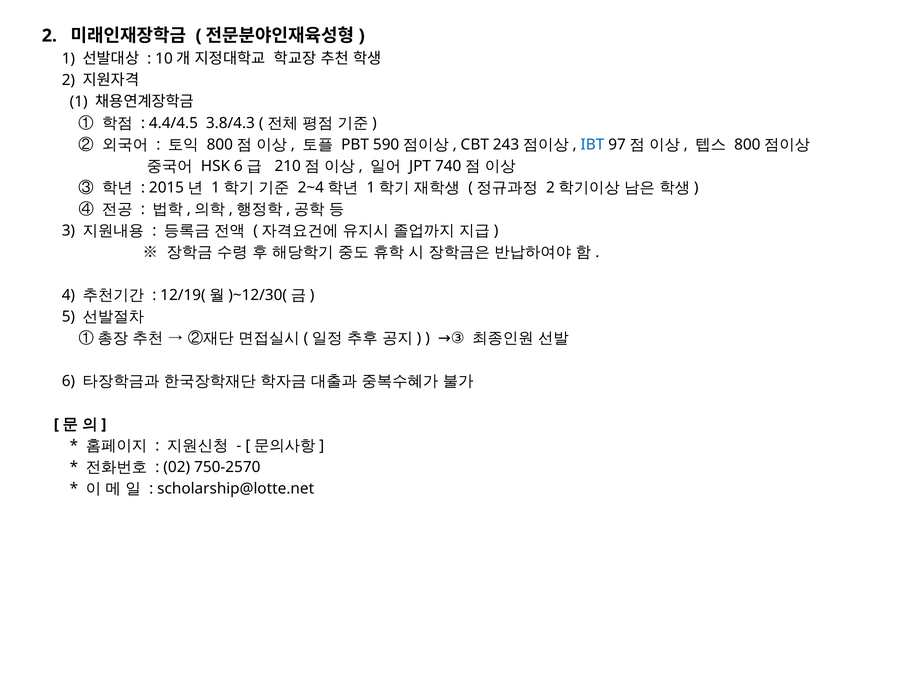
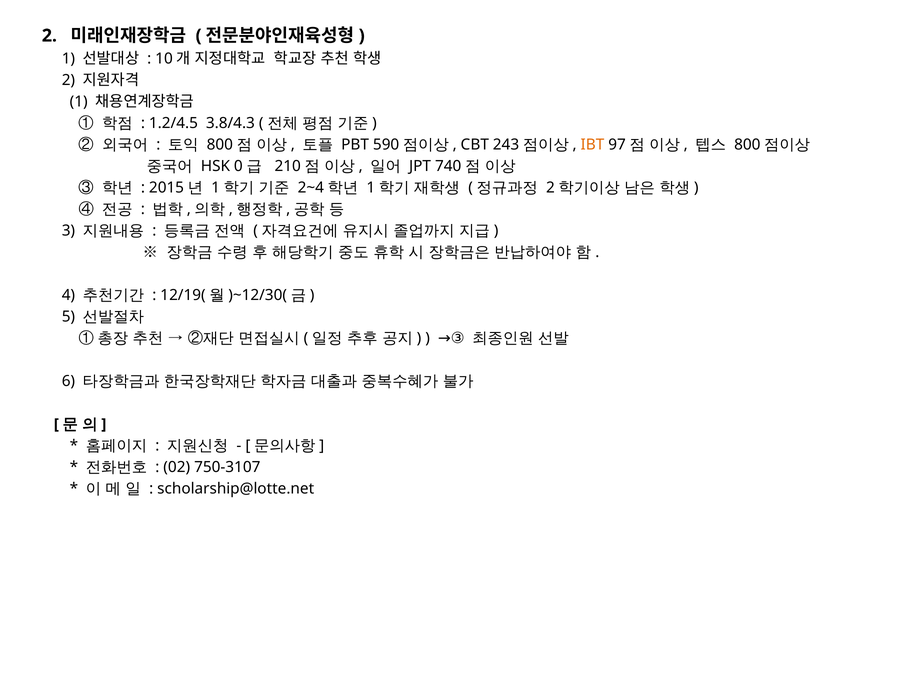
4.4/4.5: 4.4/4.5 -> 1.2/4.5 (173, 123)
IBT colour: blue -> orange (592, 144)
HSK 6: 6 -> 0 (238, 166)
750-2570: 750-2570 -> 750-3107 (227, 467)
